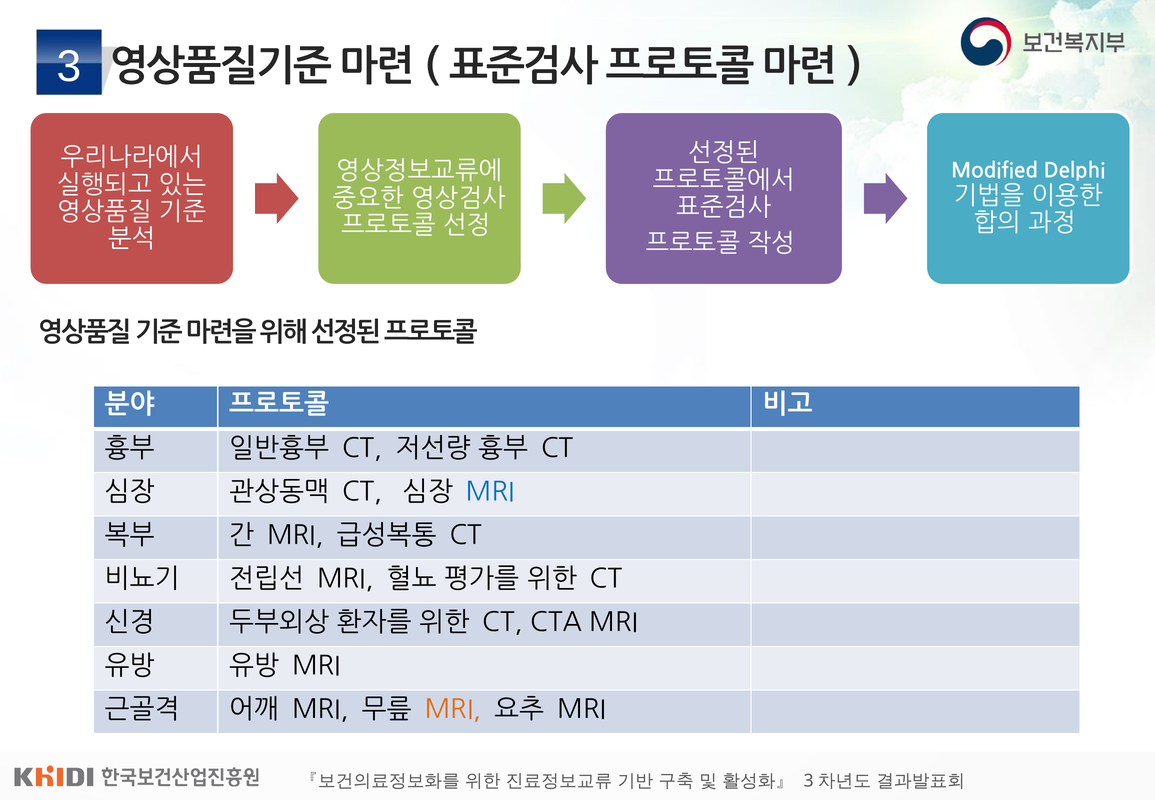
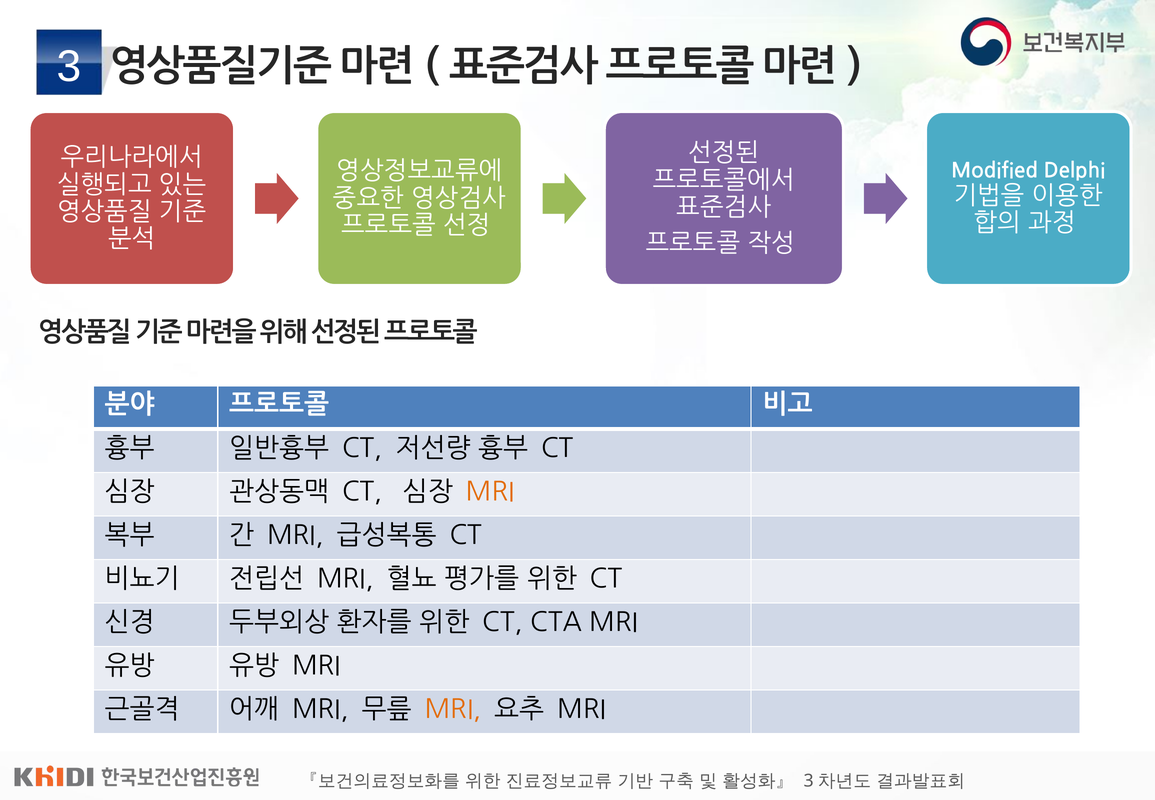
MRI colour: blue -> orange (490, 492)
